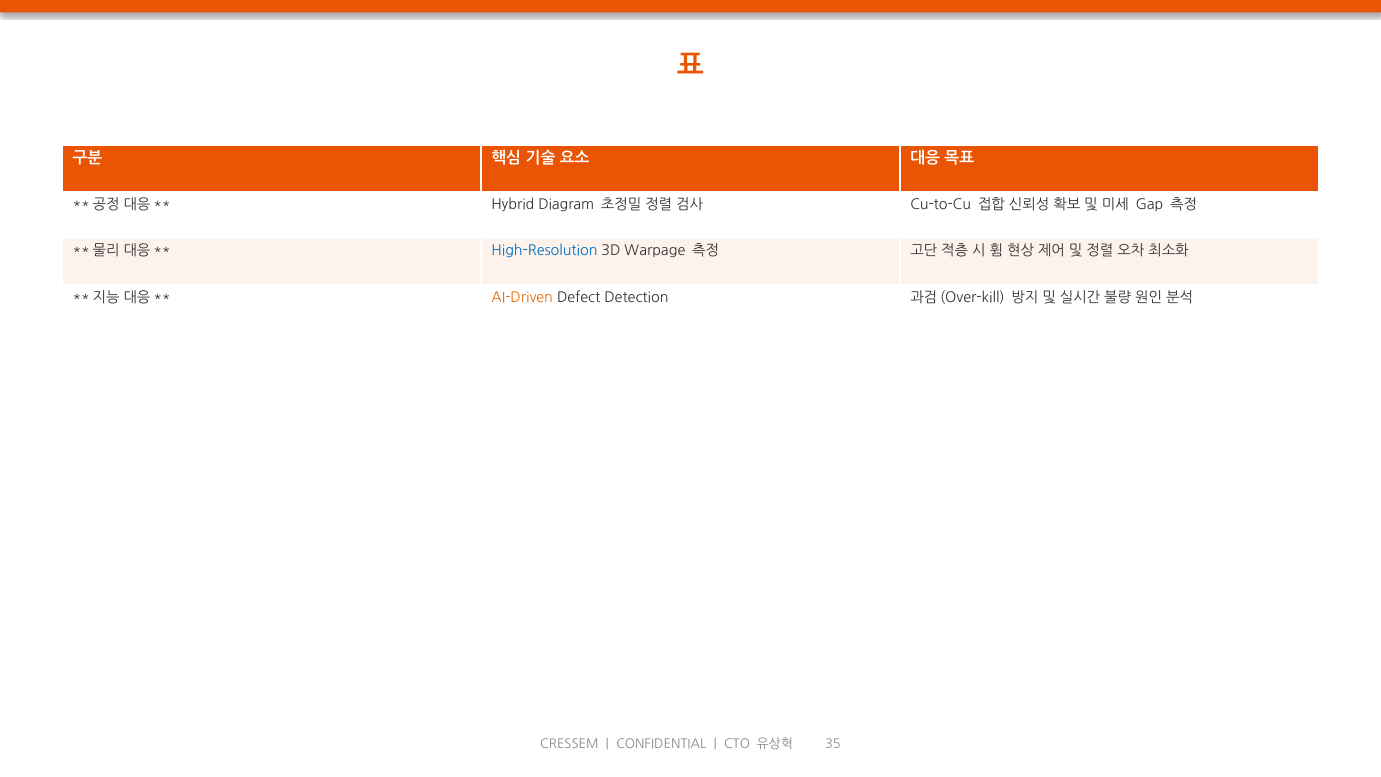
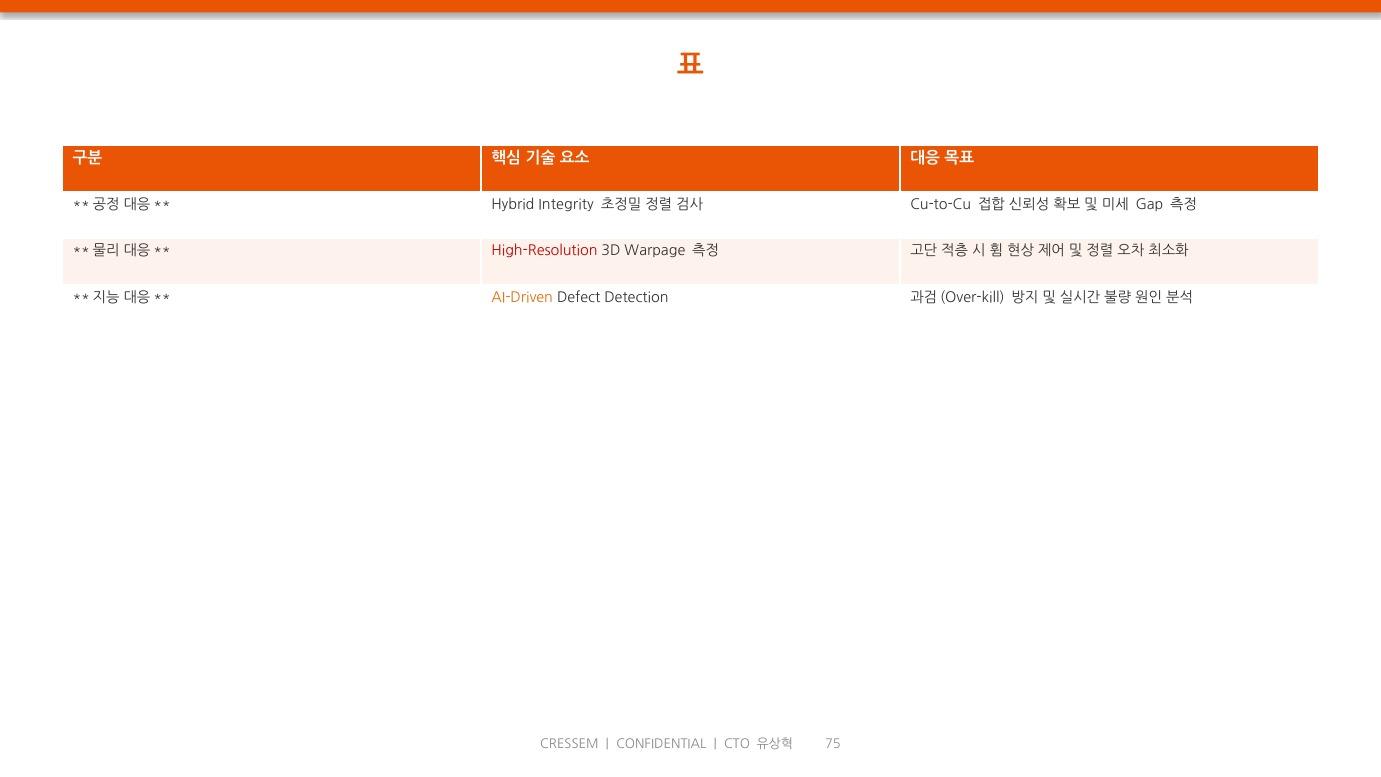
Diagram: Diagram -> Integrity (566, 204)
High-Resolution colour: blue -> red (544, 251)
35: 35 -> 75 (833, 744)
